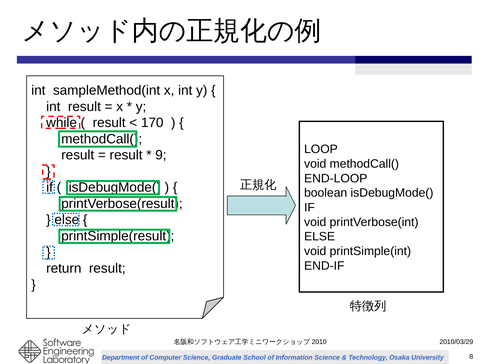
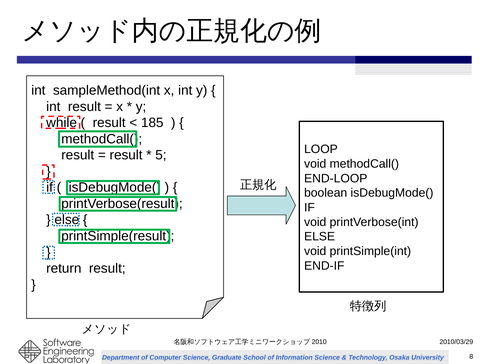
170: 170 -> 185 (152, 123)
9: 9 -> 5 (161, 155)
